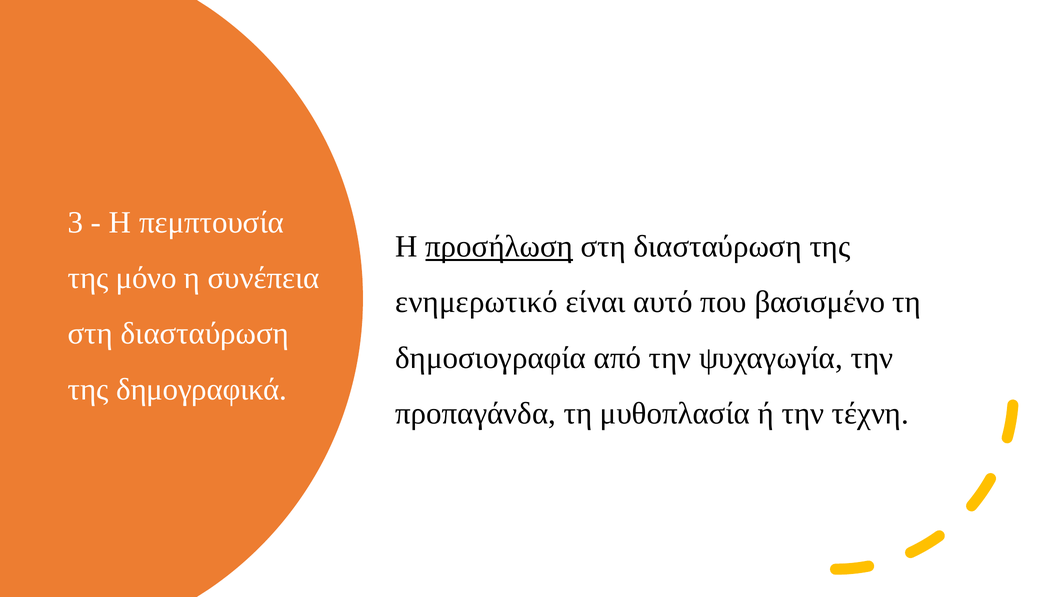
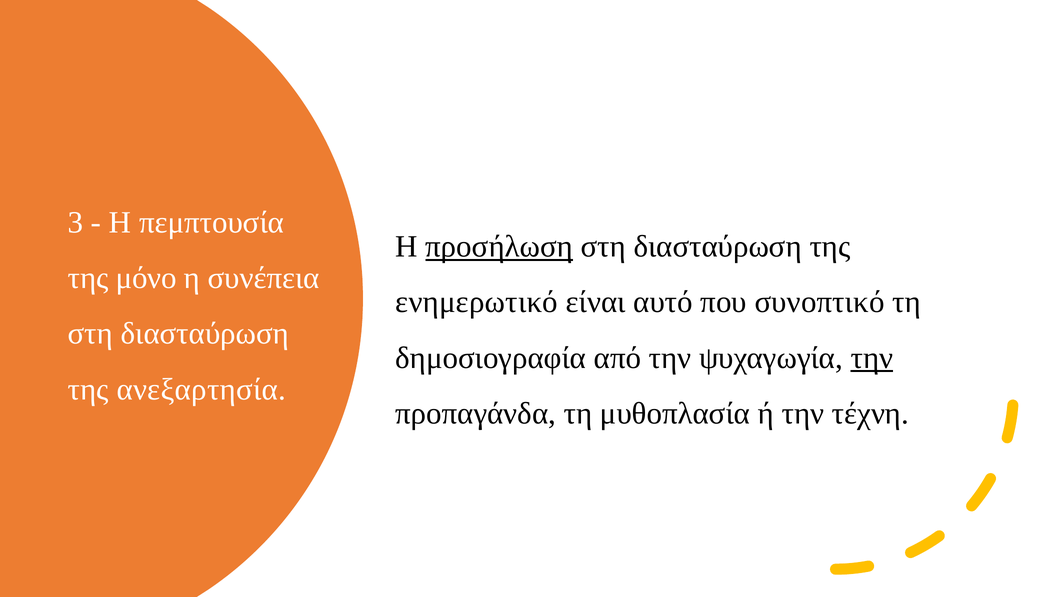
βασισμένο: βασισμένο -> συνοπτικό (820, 302)
την underline: none -> present (872, 358)
δημογραφικά: δημογραφικά -> ανεξαρτησία (201, 390)
